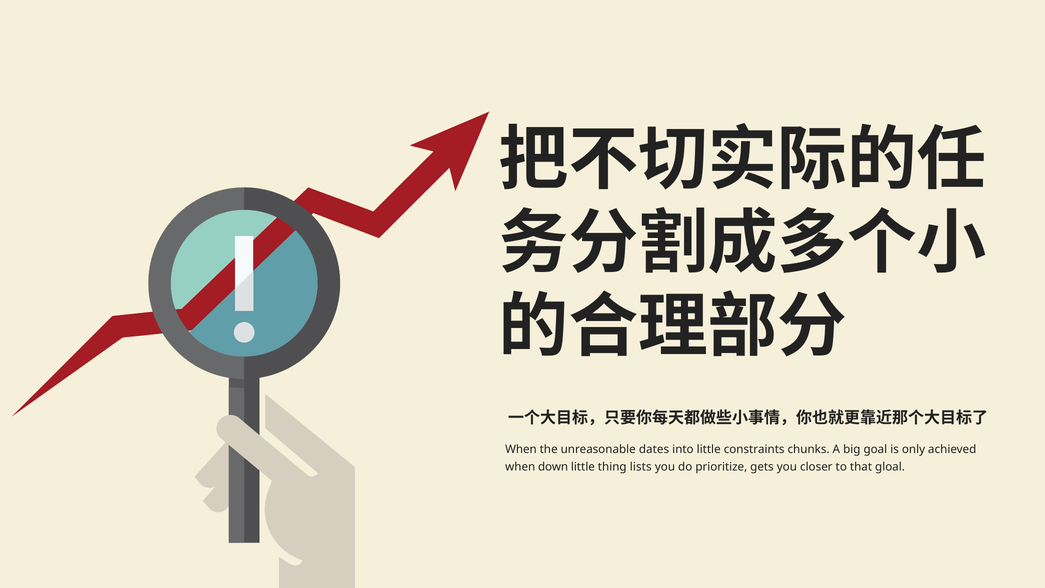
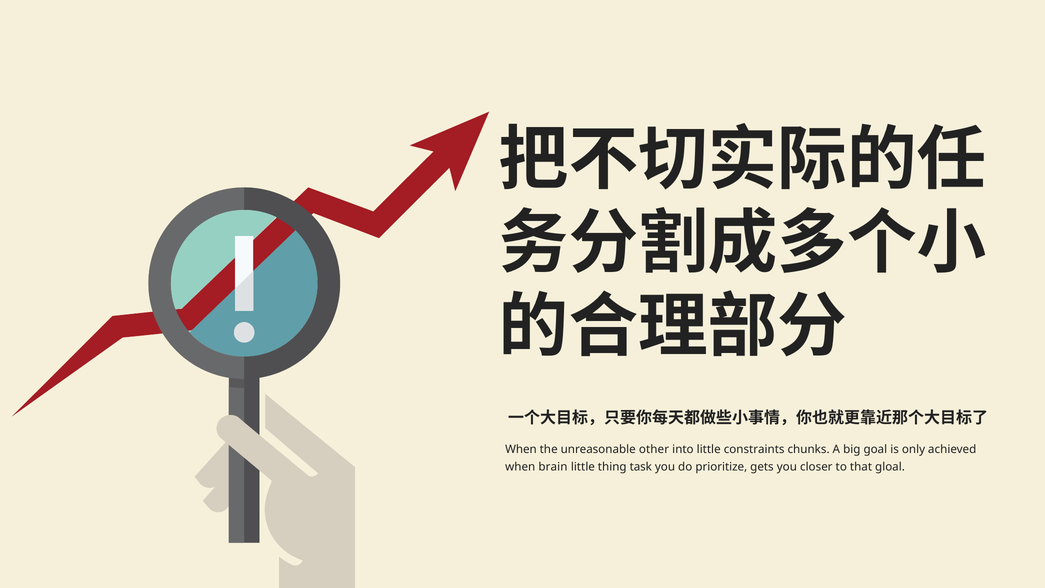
dates: dates -> other (654, 449)
down: down -> brain (553, 467)
lists: lists -> task (641, 467)
